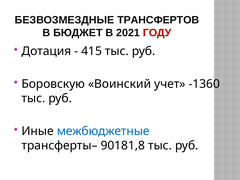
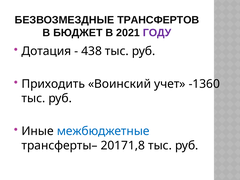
ГОДУ colour: red -> purple (157, 33)
415: 415 -> 438 (92, 51)
Боровскую: Боровскую -> Приходить (53, 84)
90181,8: 90181,8 -> 20171,8 (123, 146)
